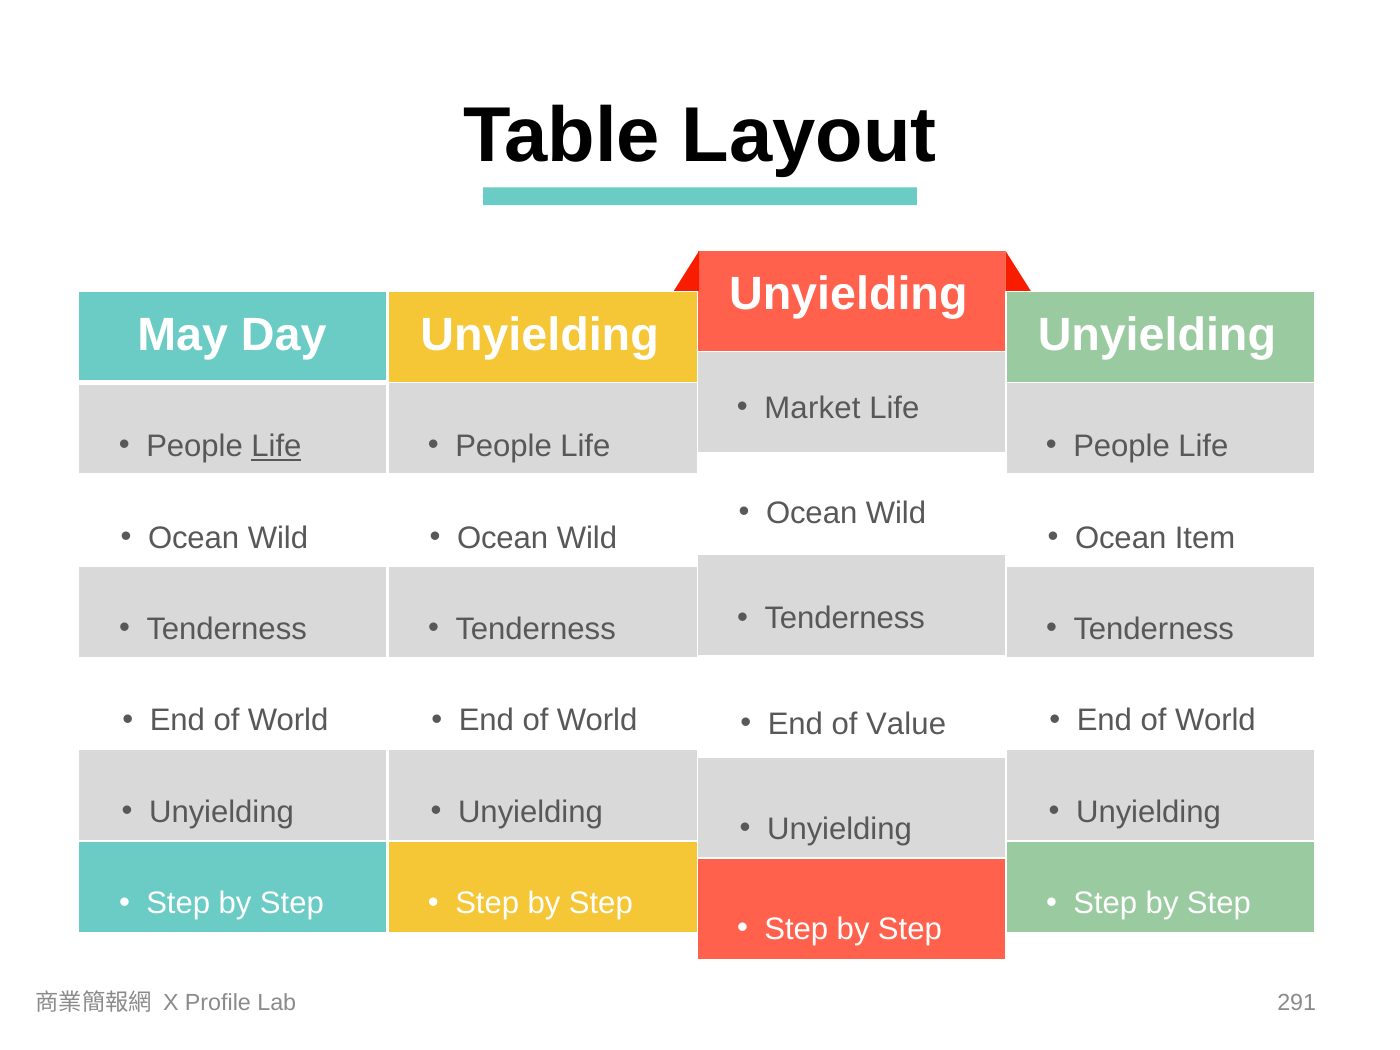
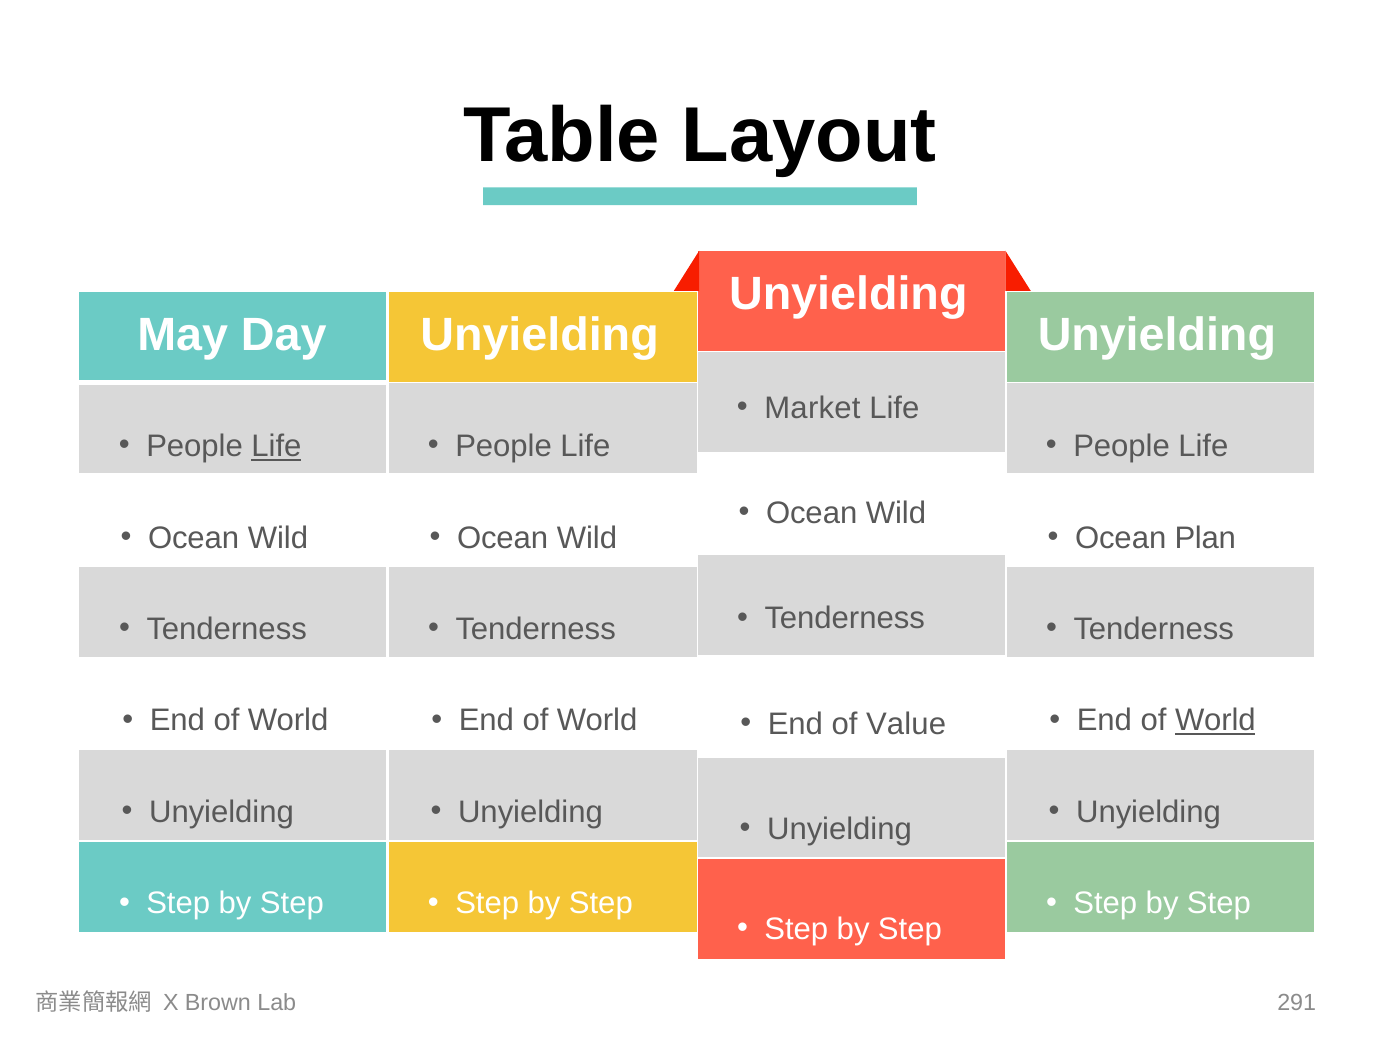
Item: Item -> Plan (1205, 538)
World underline: none -> present (1215, 721)
Profile: Profile -> Brown (218, 1003)
